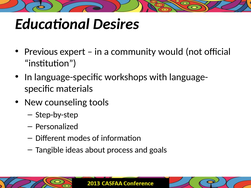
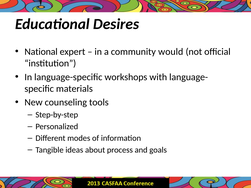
Previous: Previous -> National (41, 52)
